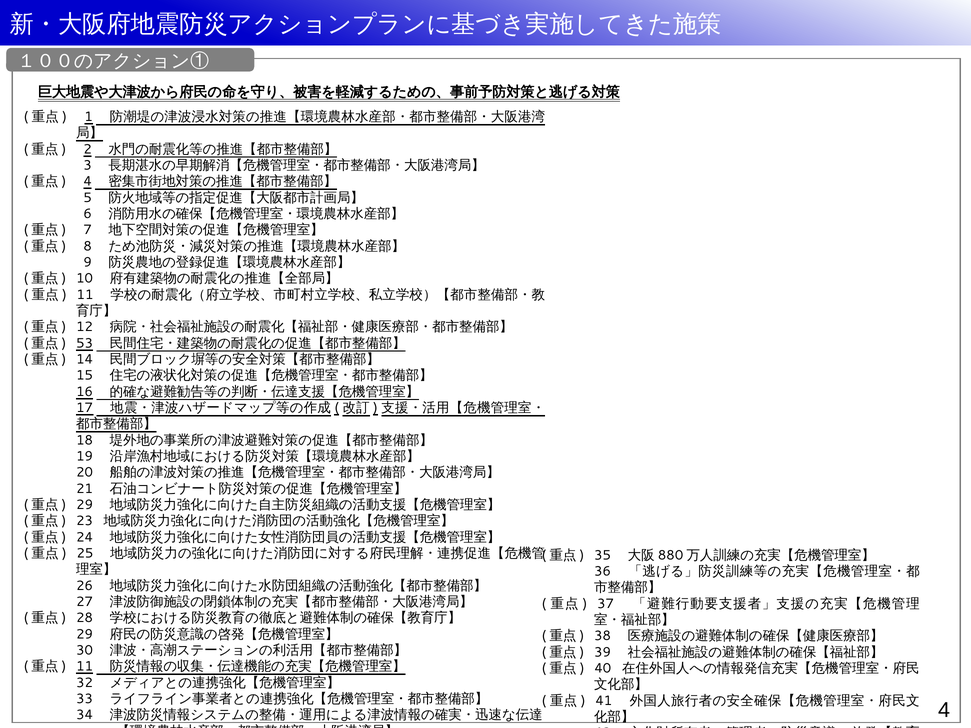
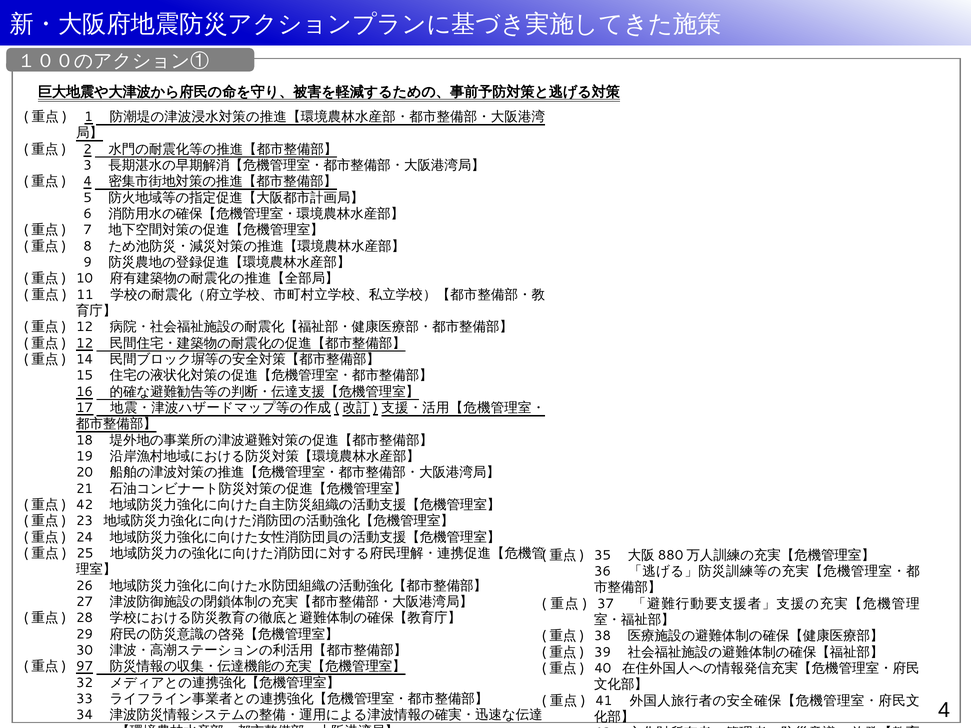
53: 53 -> 12 (85, 343)
29: 29 -> 42 (85, 505)
11: 11 -> 97 (85, 667)
